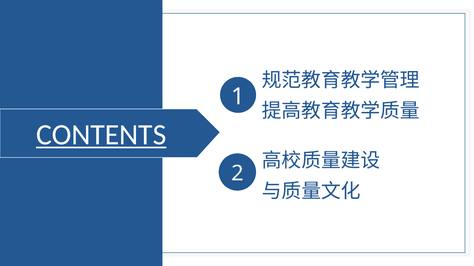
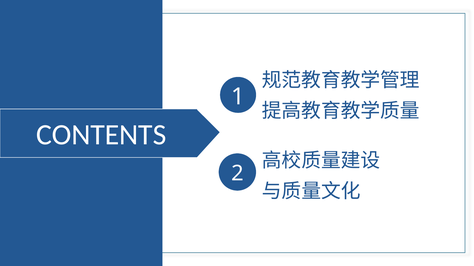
CONTENTS underline: present -> none (101, 135)
